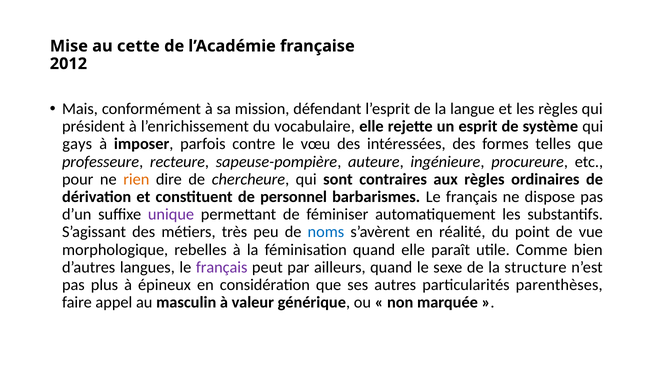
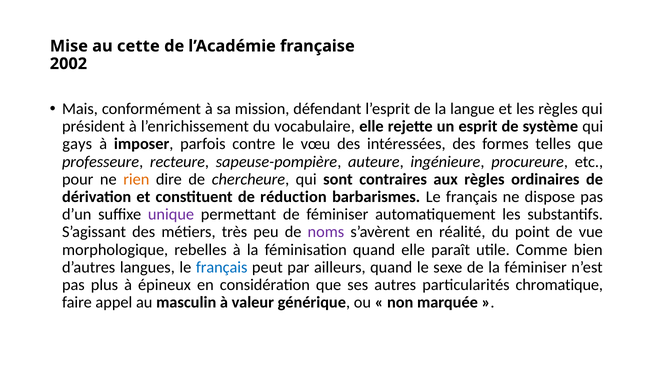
2012: 2012 -> 2002 (68, 64)
personnel: personnel -> réduction (293, 197)
noms colour: blue -> purple (326, 232)
français colour: purple -> blue (222, 268)
la structure: structure -> féminiser (536, 268)
parenthèses: parenthèses -> chromatique (559, 285)
